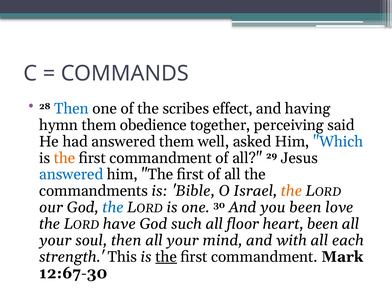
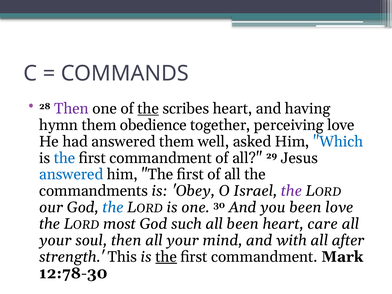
Then colour: blue -> purple (71, 109)
the underline: none -> present (148, 109)
scribes effect: effect -> heart (233, 109)
perceiving said: said -> love (341, 125)
the colour: orange -> blue (65, 158)
Bible: Bible -> Obey (194, 191)
the colour: orange -> purple (291, 191)
have: have -> most (120, 224)
all floor: floor -> been (243, 224)
heart been: been -> care (323, 224)
each: each -> after (348, 240)
12:67-30: 12:67-30 -> 12:78-30 (73, 273)
